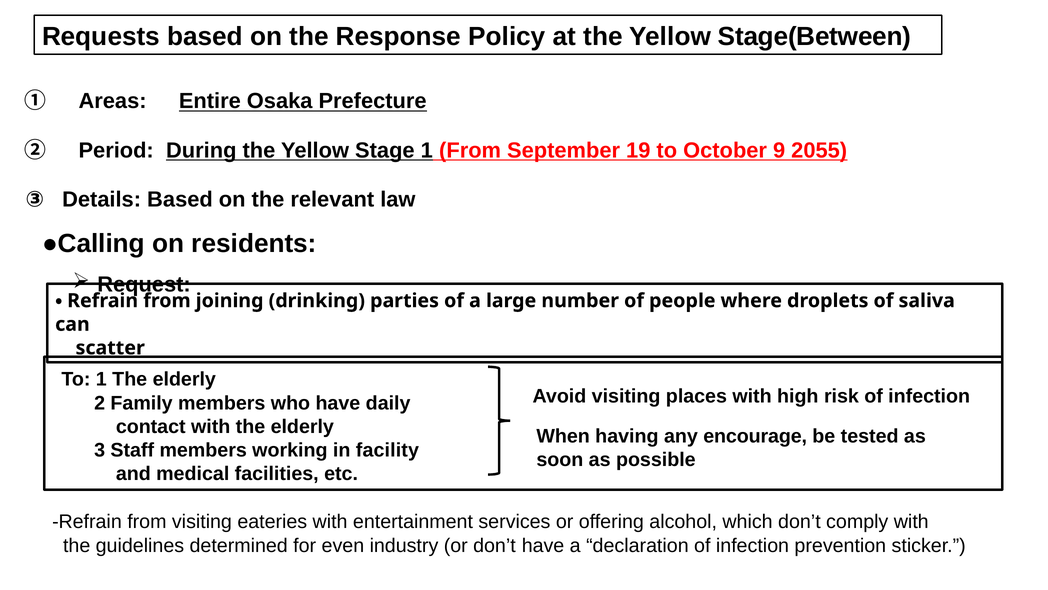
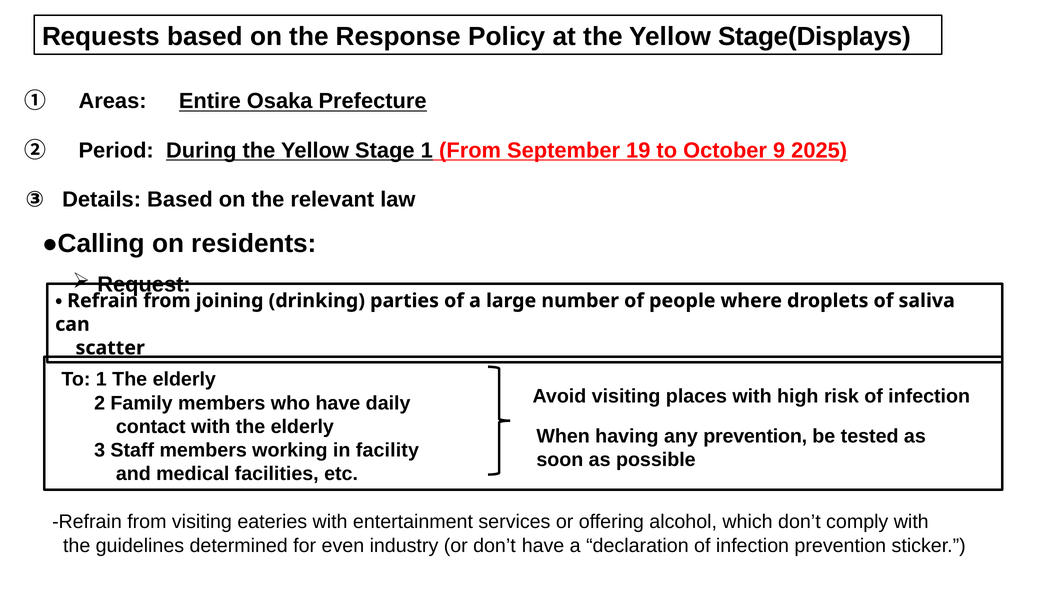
Stage(Between: Stage(Between -> Stage(Displays (815, 36)
2055: 2055 -> 2025 (819, 150)
any encourage: encourage -> prevention (755, 436)
